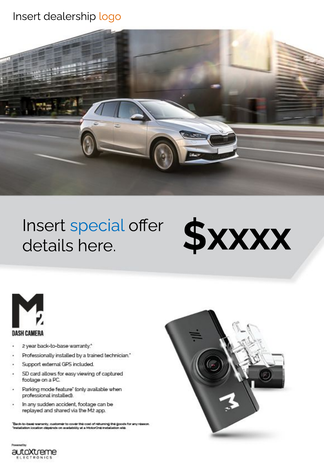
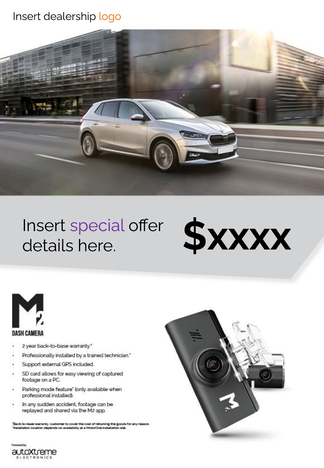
special colour: blue -> purple (97, 226)
